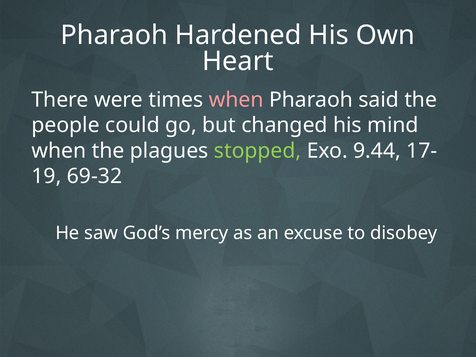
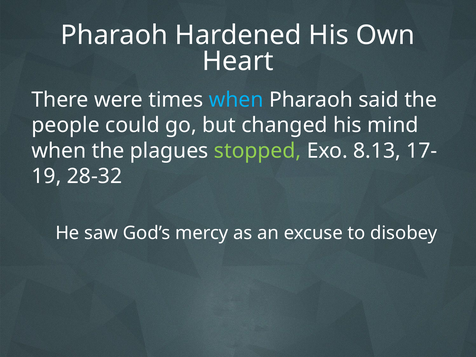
when colour: pink -> light blue (236, 100)
9.44: 9.44 -> 8.13 (377, 151)
69-32: 69-32 -> 28-32 (95, 176)
